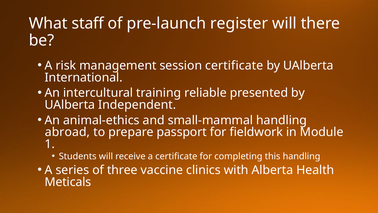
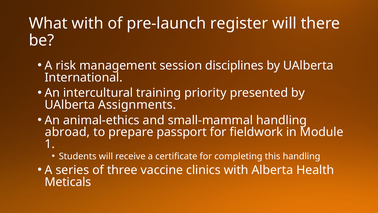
What staff: staff -> with (88, 23)
session certificate: certificate -> disciplines (234, 65)
reliable: reliable -> priority (205, 93)
Independent: Independent -> Assignments (137, 105)
